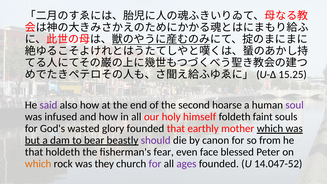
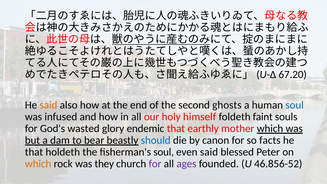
15.25: 15.25 -> 67.20 (293, 75)
said colour: purple -> orange (48, 105)
hoarse: hoarse -> ghosts (227, 105)
soul colour: purple -> blue (295, 105)
glory founded: founded -> endemic (145, 128)
should colour: purple -> blue (156, 140)
from: from -> facts (270, 140)
fisherman's fear: fear -> soul (164, 152)
even face: face -> said (209, 152)
14.047-52: 14.047-52 -> 46.856-52 (278, 164)
